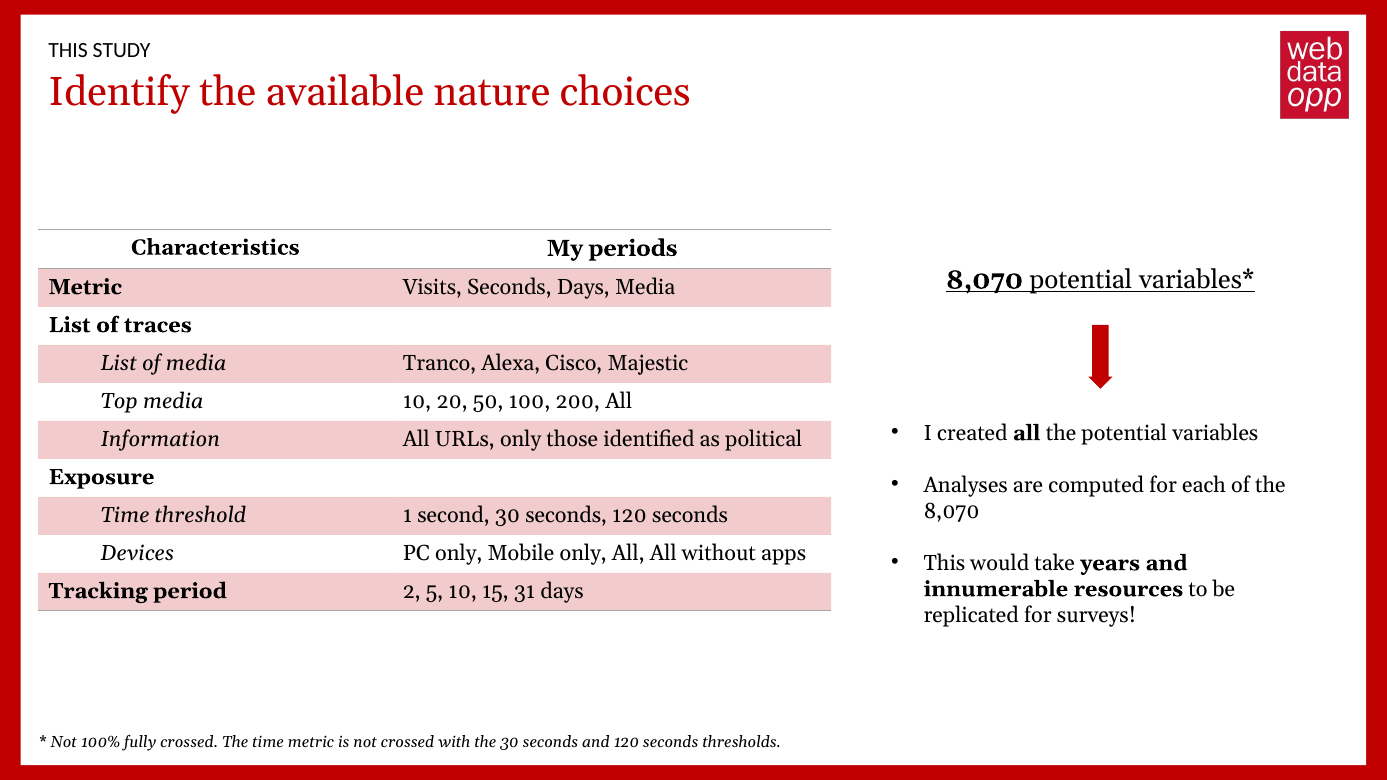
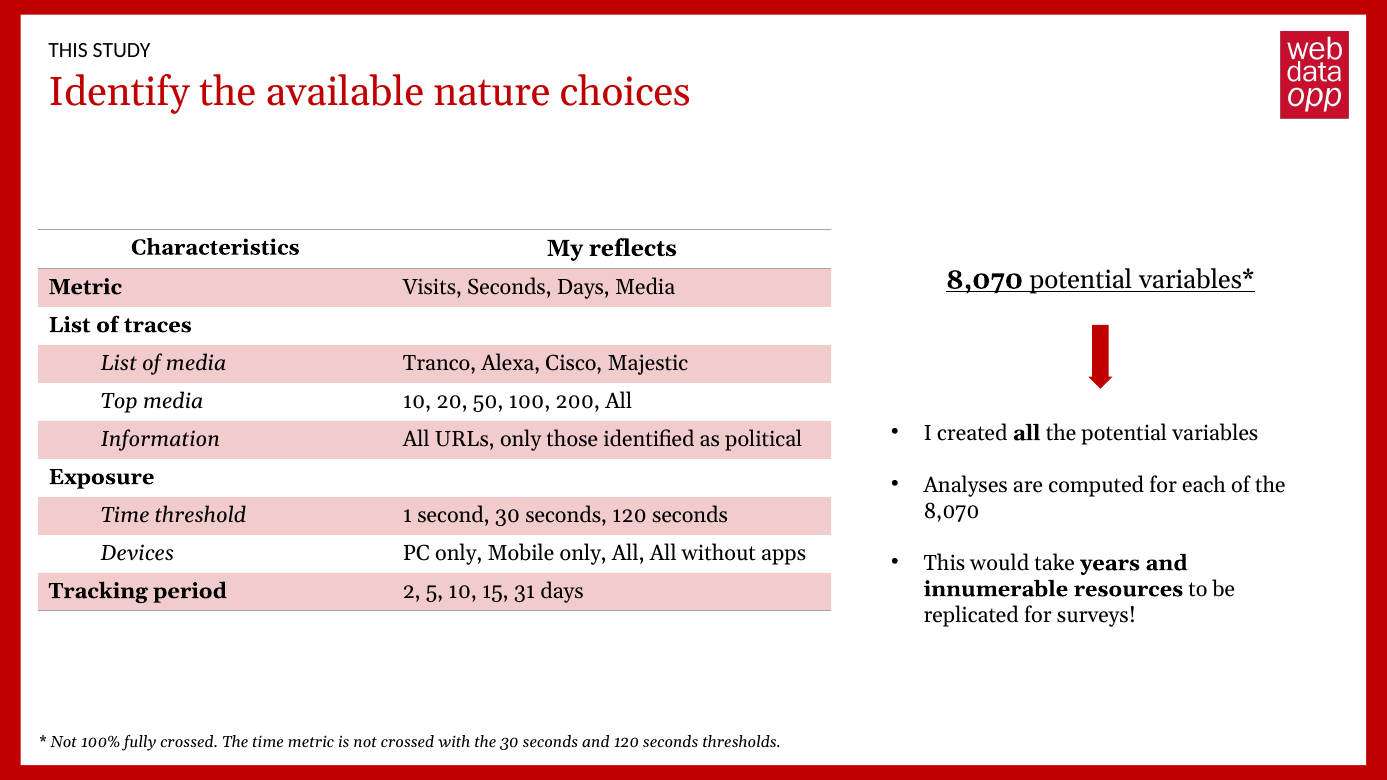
periods: periods -> reflects (633, 248)
